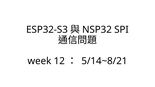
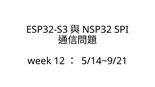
5/14~8/21: 5/14~8/21 -> 5/14~9/21 (104, 61)
